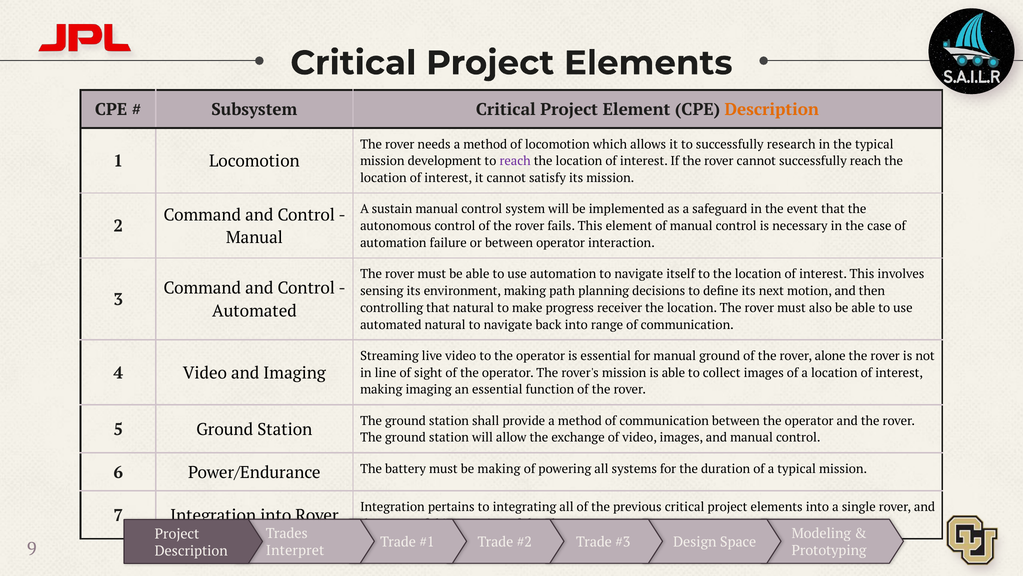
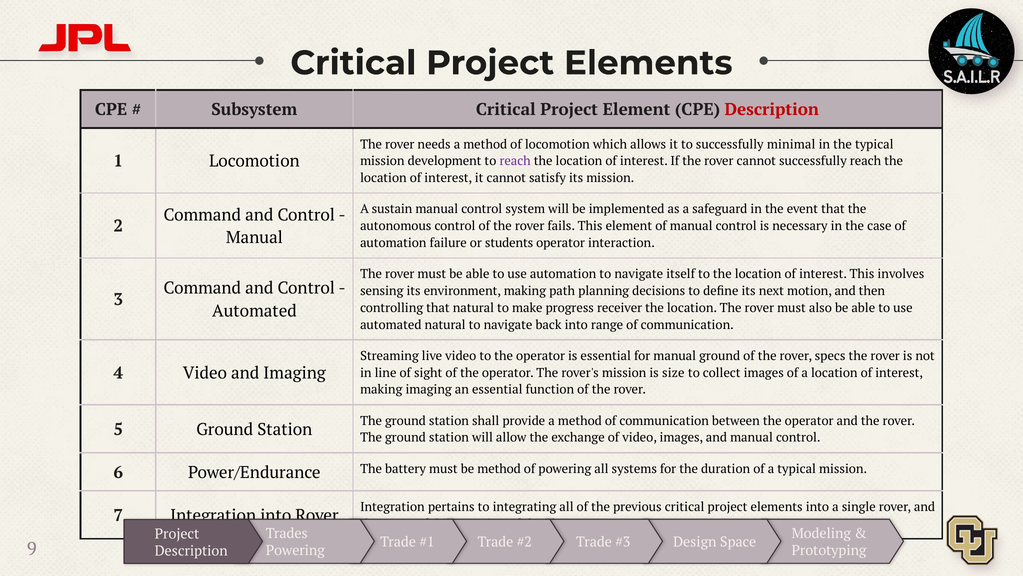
Description colour: orange -> red (772, 110)
research: research -> minimal (791, 144)
or between: between -> students (509, 243)
alone: alone -> specs (830, 356)
is able: able -> size (673, 372)
be making: making -> method (499, 468)
Interpret: Interpret -> Powering (295, 550)
